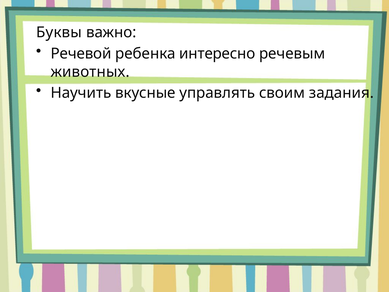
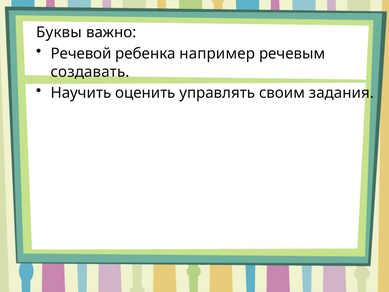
интересно: интересно -> например (217, 54)
животных: животных -> создавать (90, 72)
вкусные: вкусные -> оценить (145, 93)
